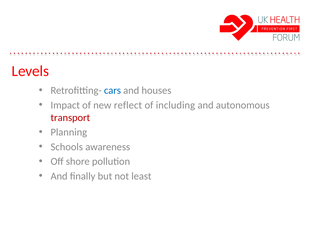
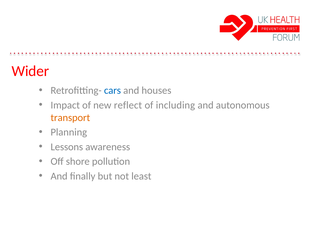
Levels: Levels -> Wider (30, 71)
transport colour: red -> orange (70, 118)
Schools: Schools -> Lessons (67, 147)
